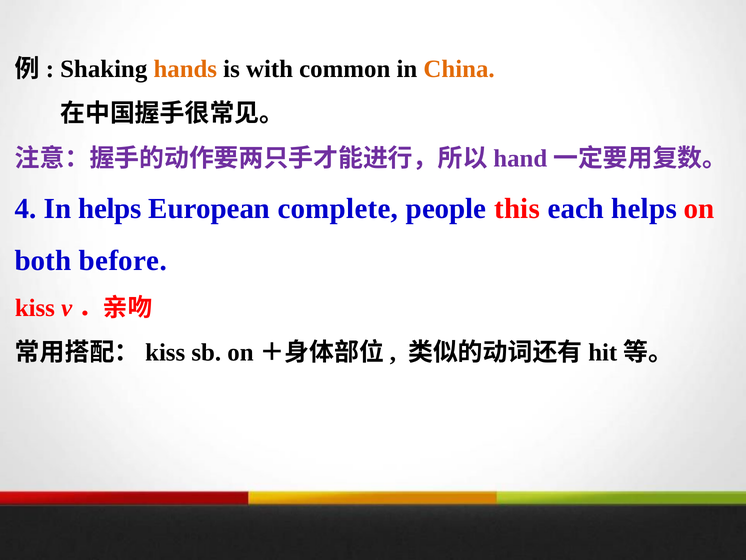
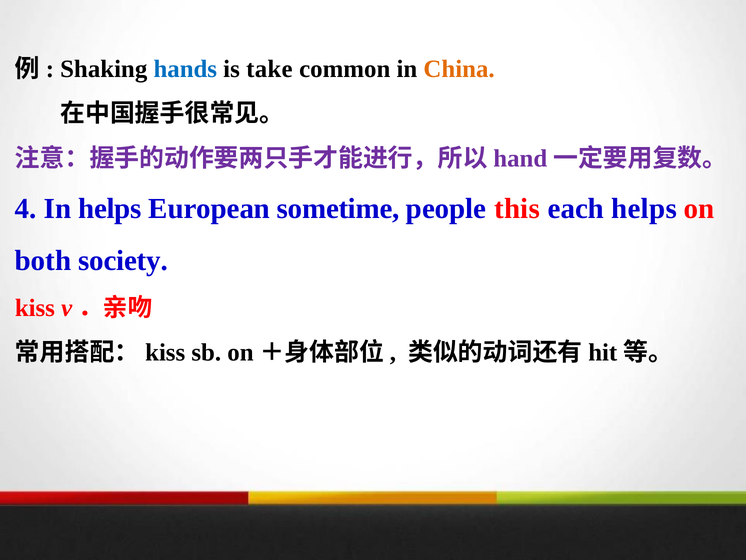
hands colour: orange -> blue (185, 69)
with: with -> take (269, 69)
complete: complete -> sometime (338, 208)
before: before -> society (123, 261)
